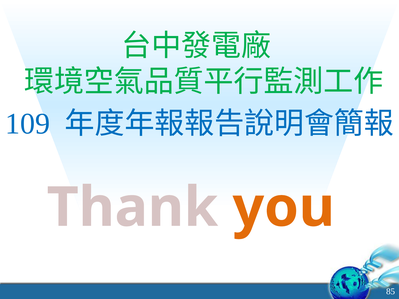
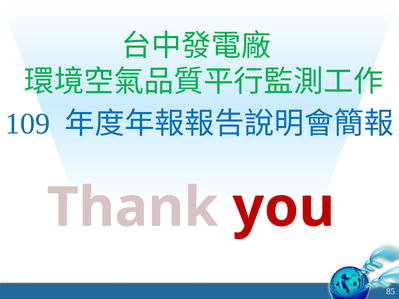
you colour: orange -> red (284, 208)
